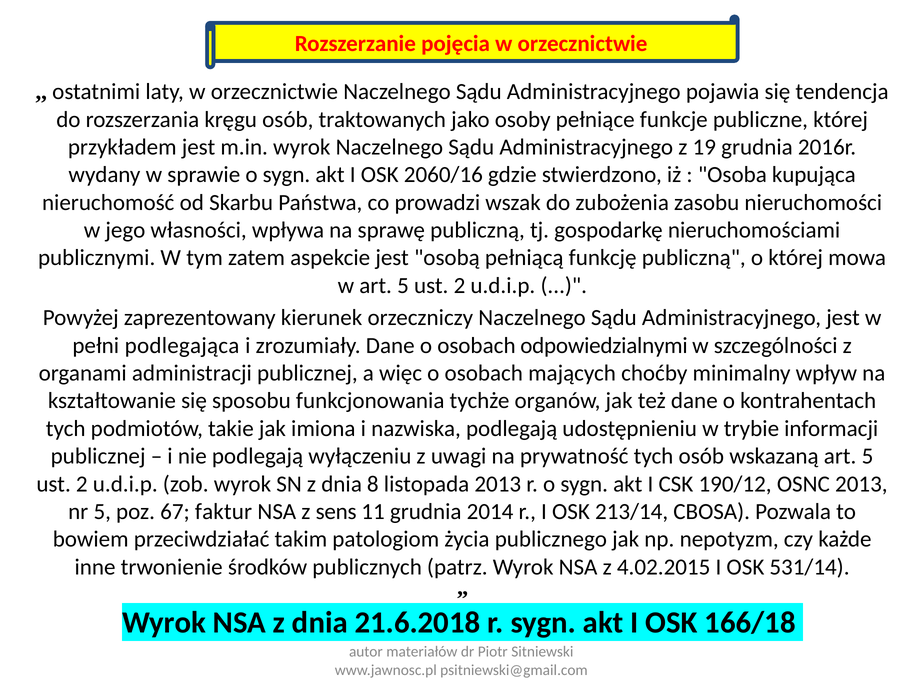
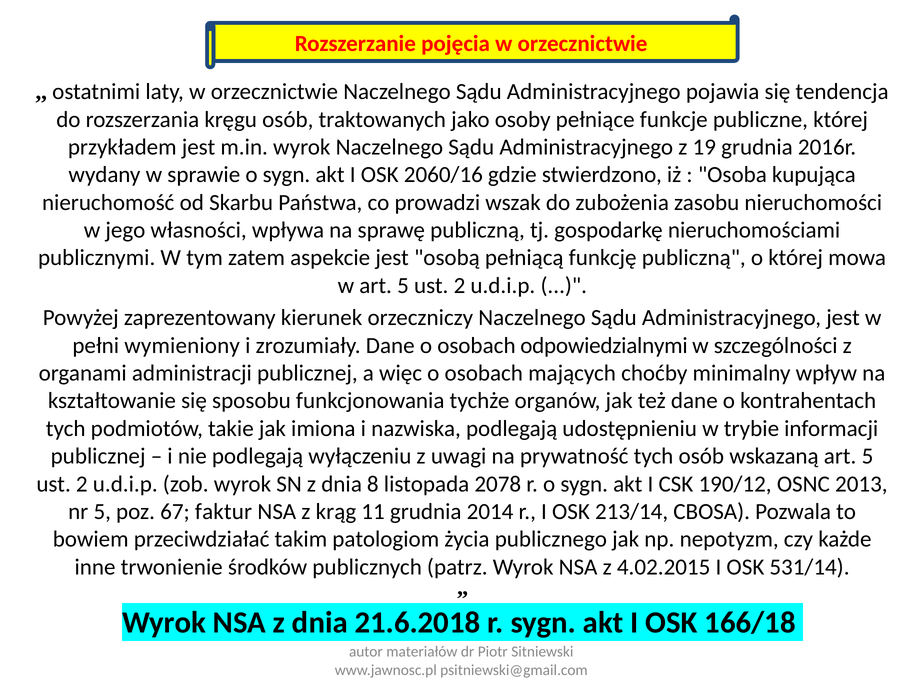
podlegająca: podlegająca -> wymieniony (182, 346)
listopada 2013: 2013 -> 2078 (498, 484)
sens: sens -> krąg (336, 512)
